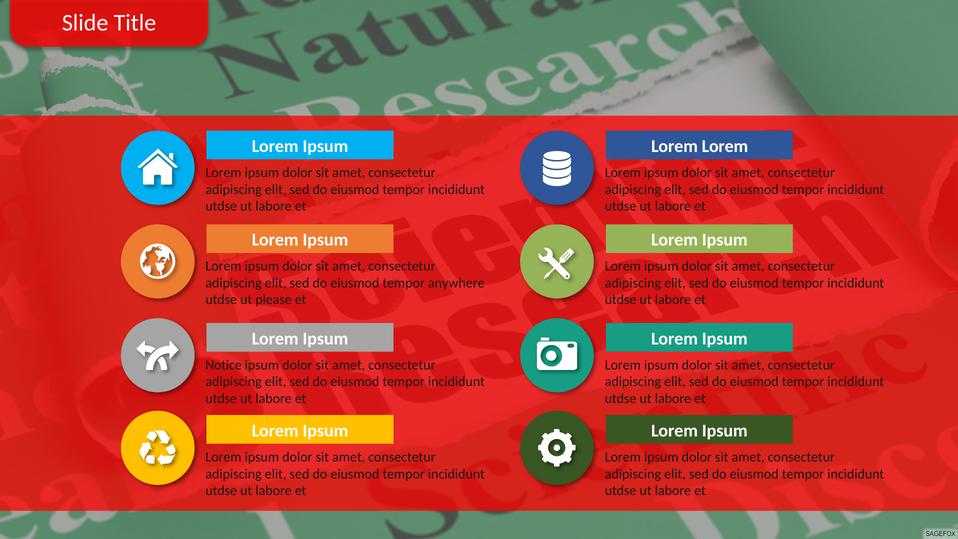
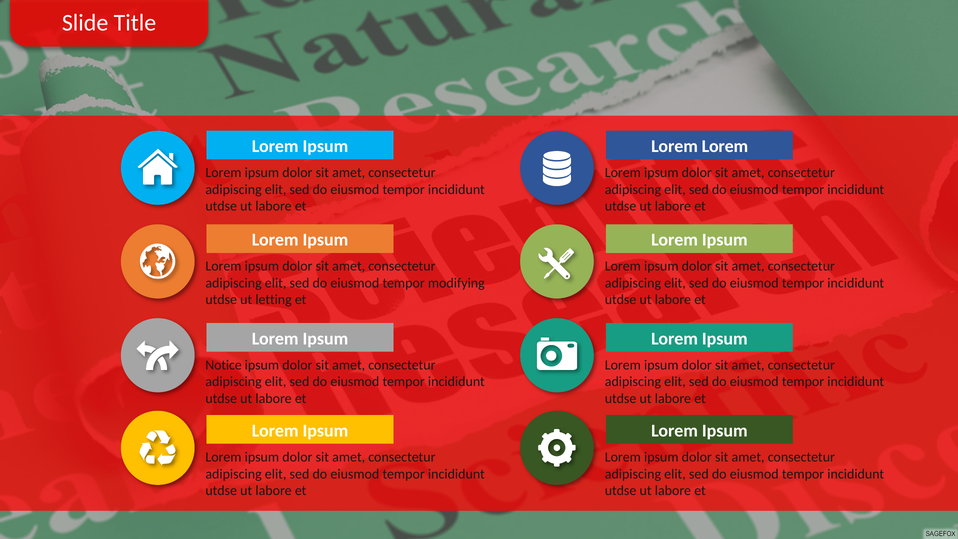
anywhere: anywhere -> modifying (456, 283)
please: please -> letting (274, 300)
